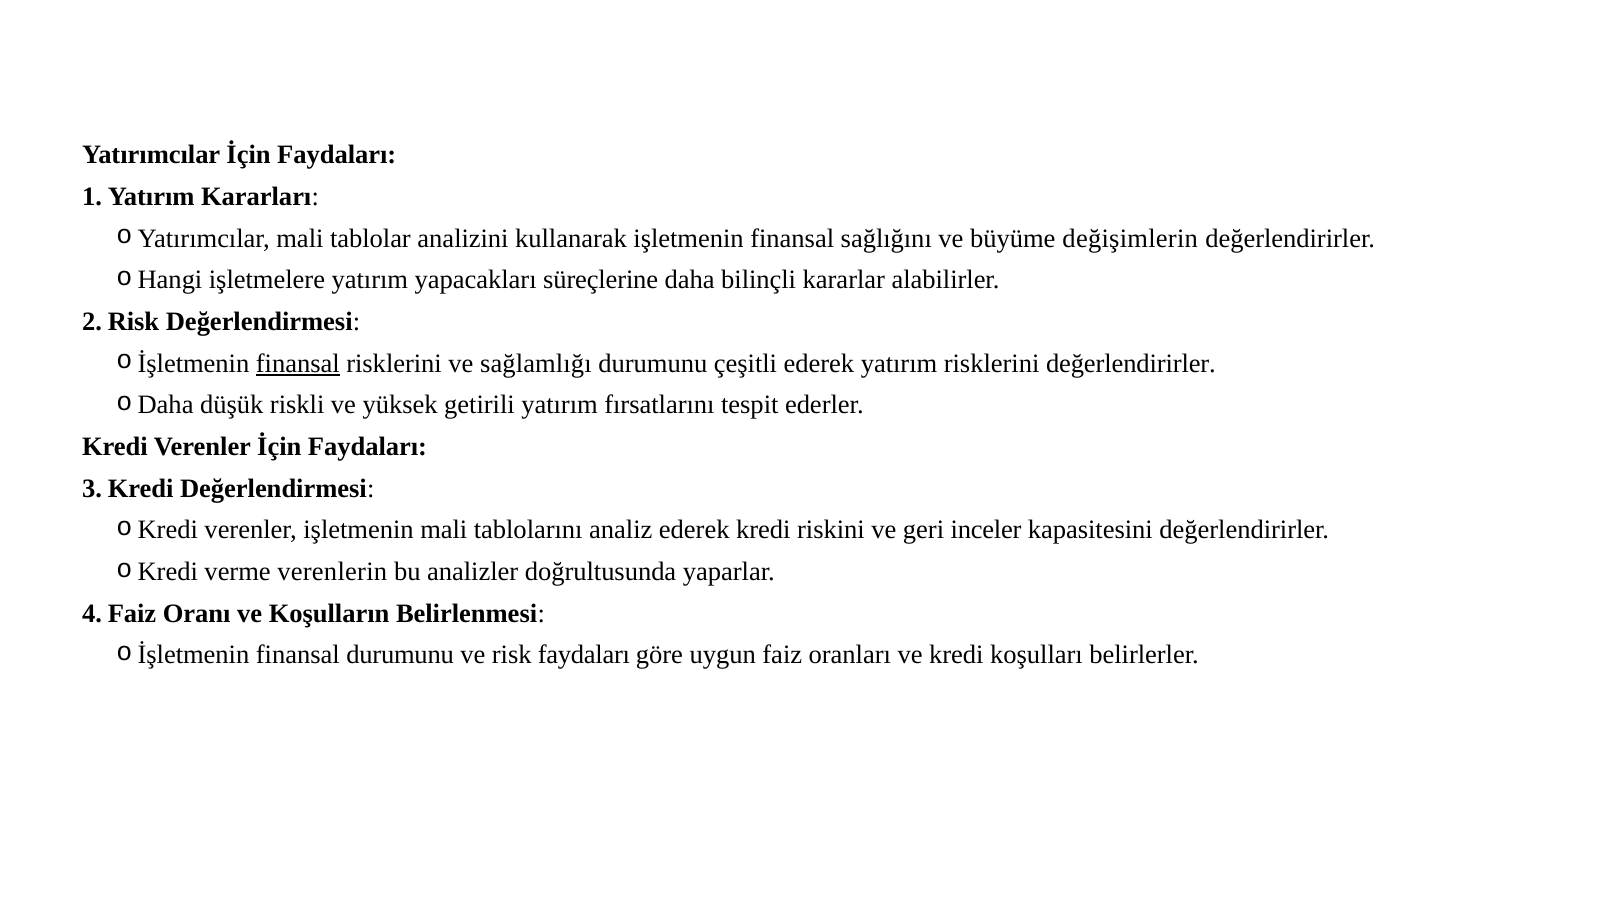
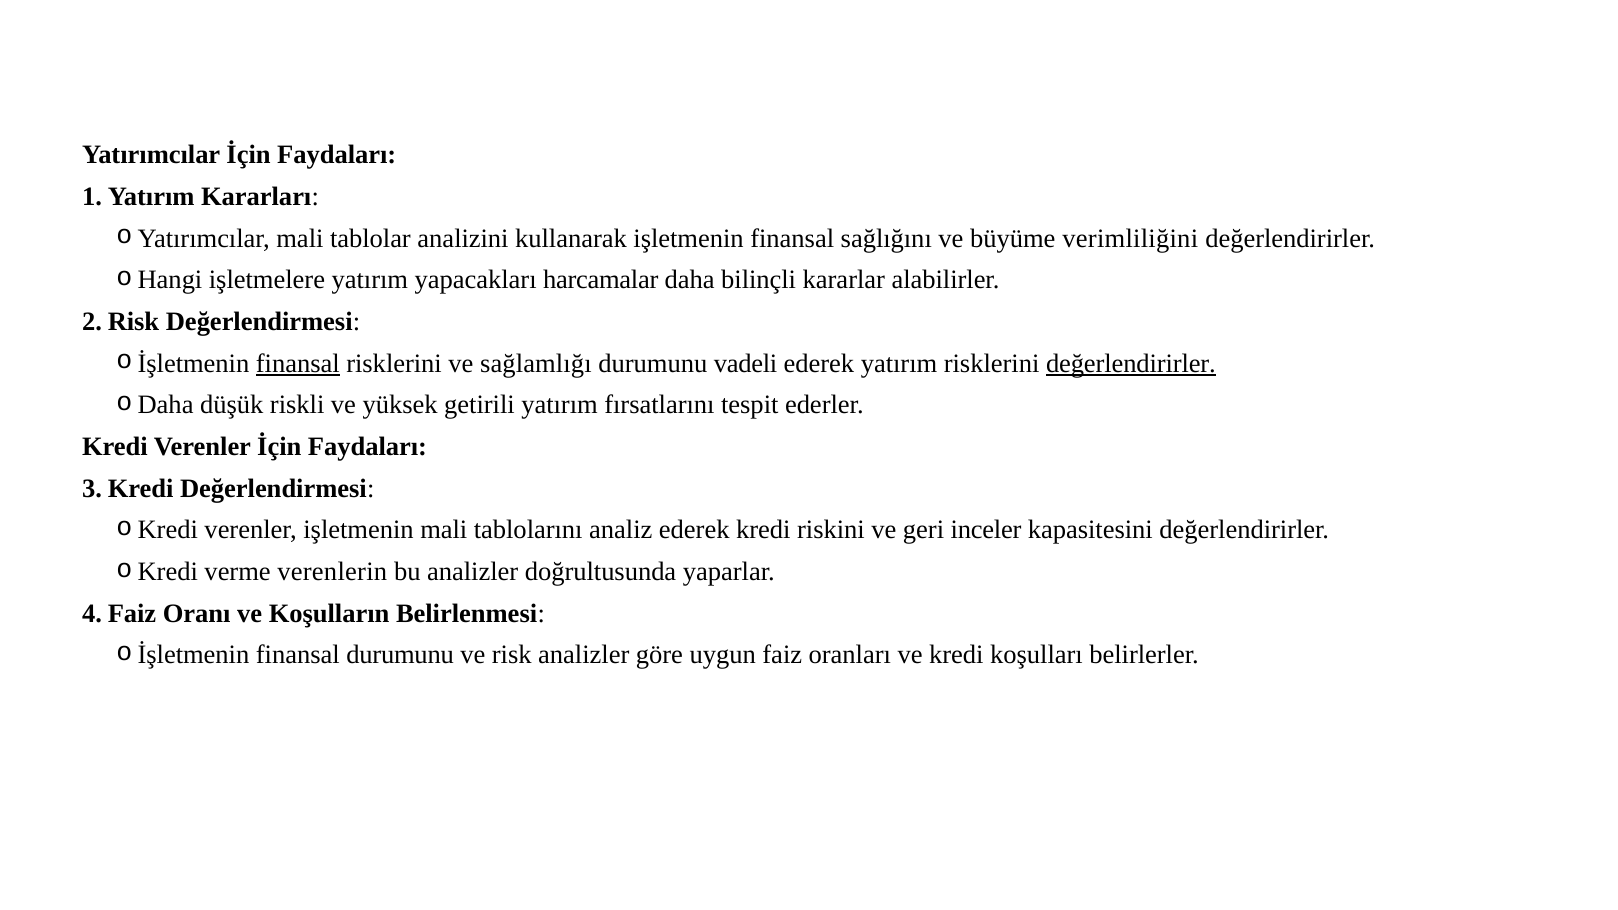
değişimlerin: değişimlerin -> verimliliğini (1130, 238)
süreçlerine: süreçlerine -> harcamalar (601, 280)
çeşitli: çeşitli -> vadeli (746, 364)
değerlendirirler underline: none -> present (1131, 364)
risk faydaları: faydaları -> analizler (584, 655)
